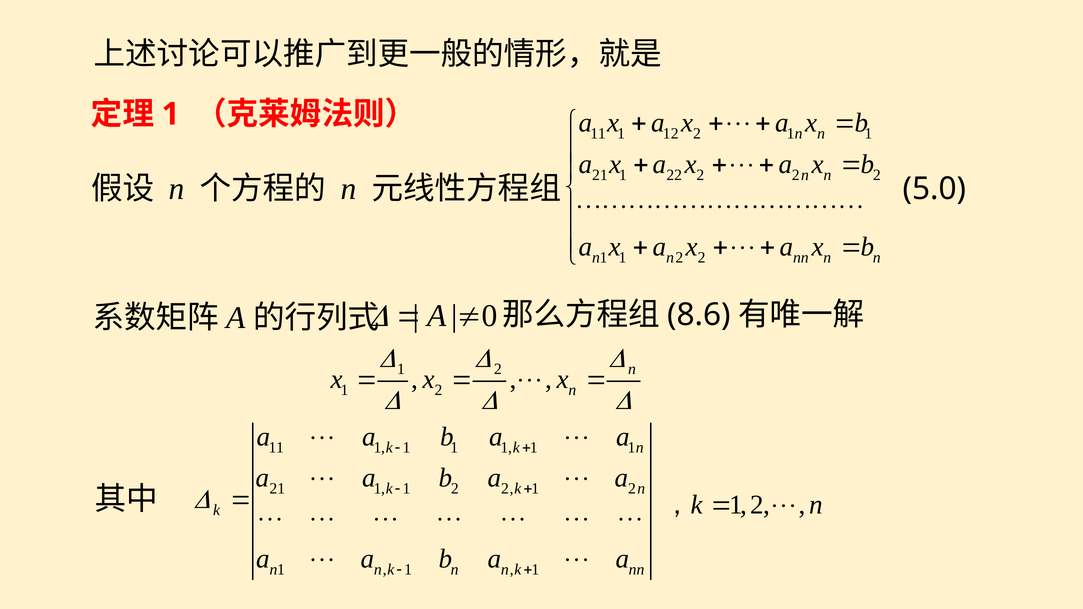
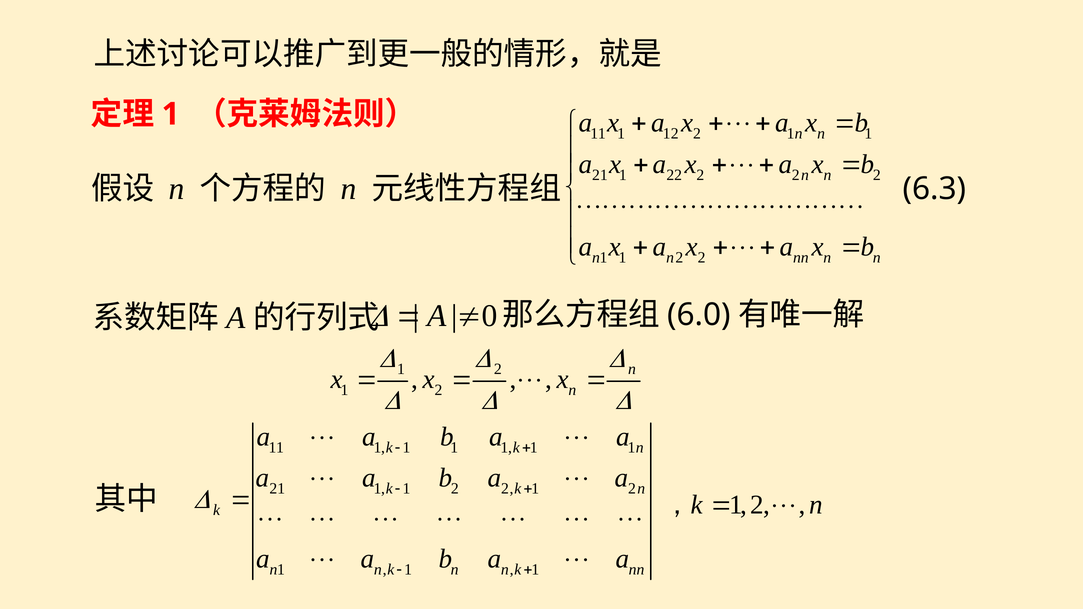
5.0: 5.0 -> 6.3 (935, 189)
8.6: 8.6 -> 6.0 (699, 315)
